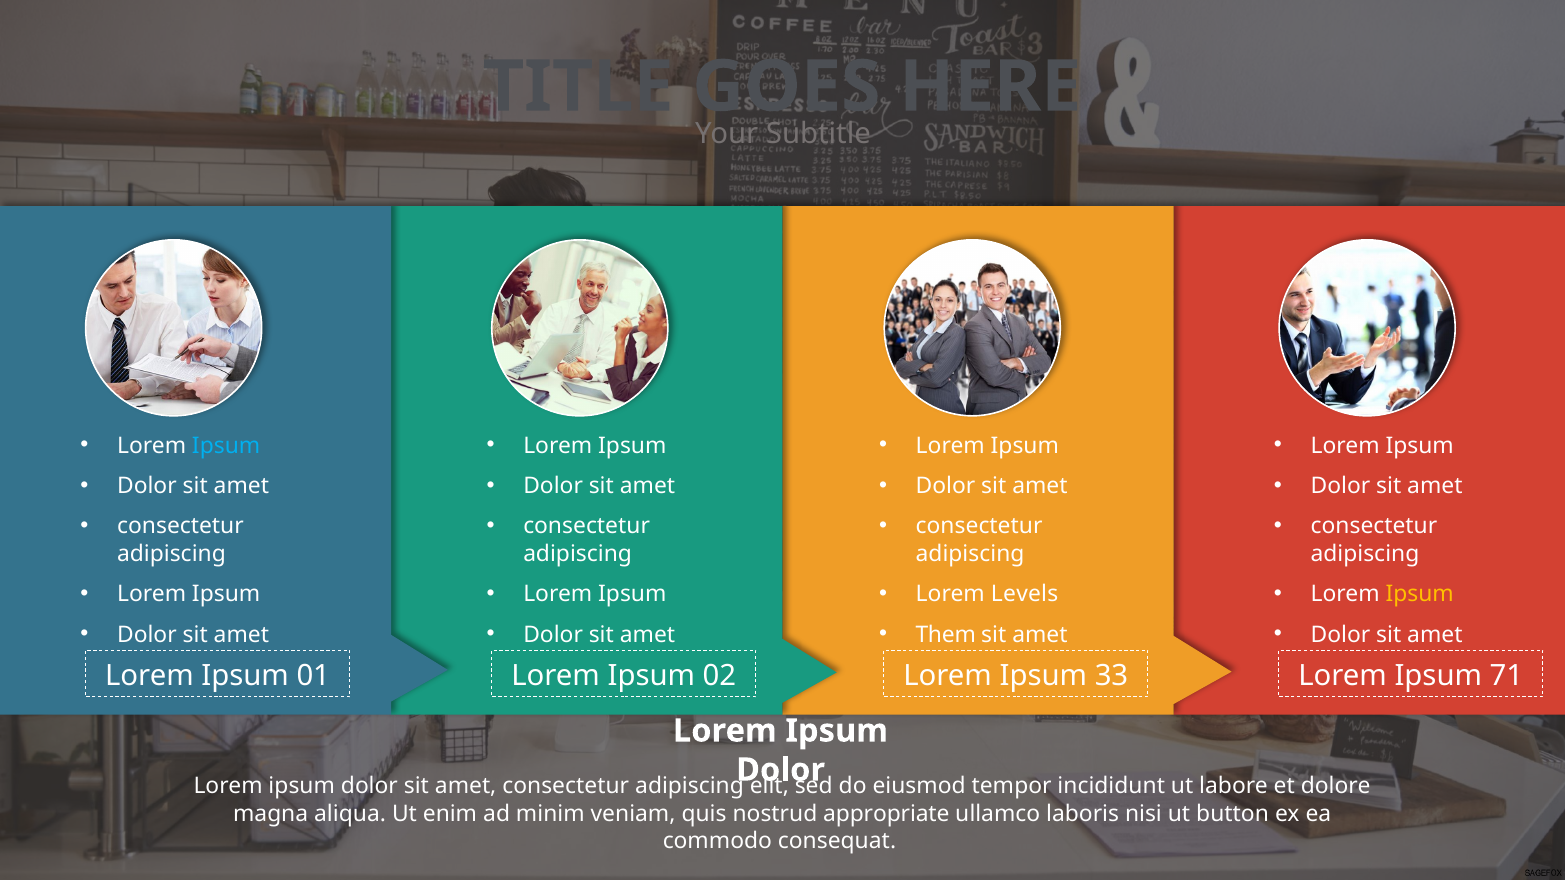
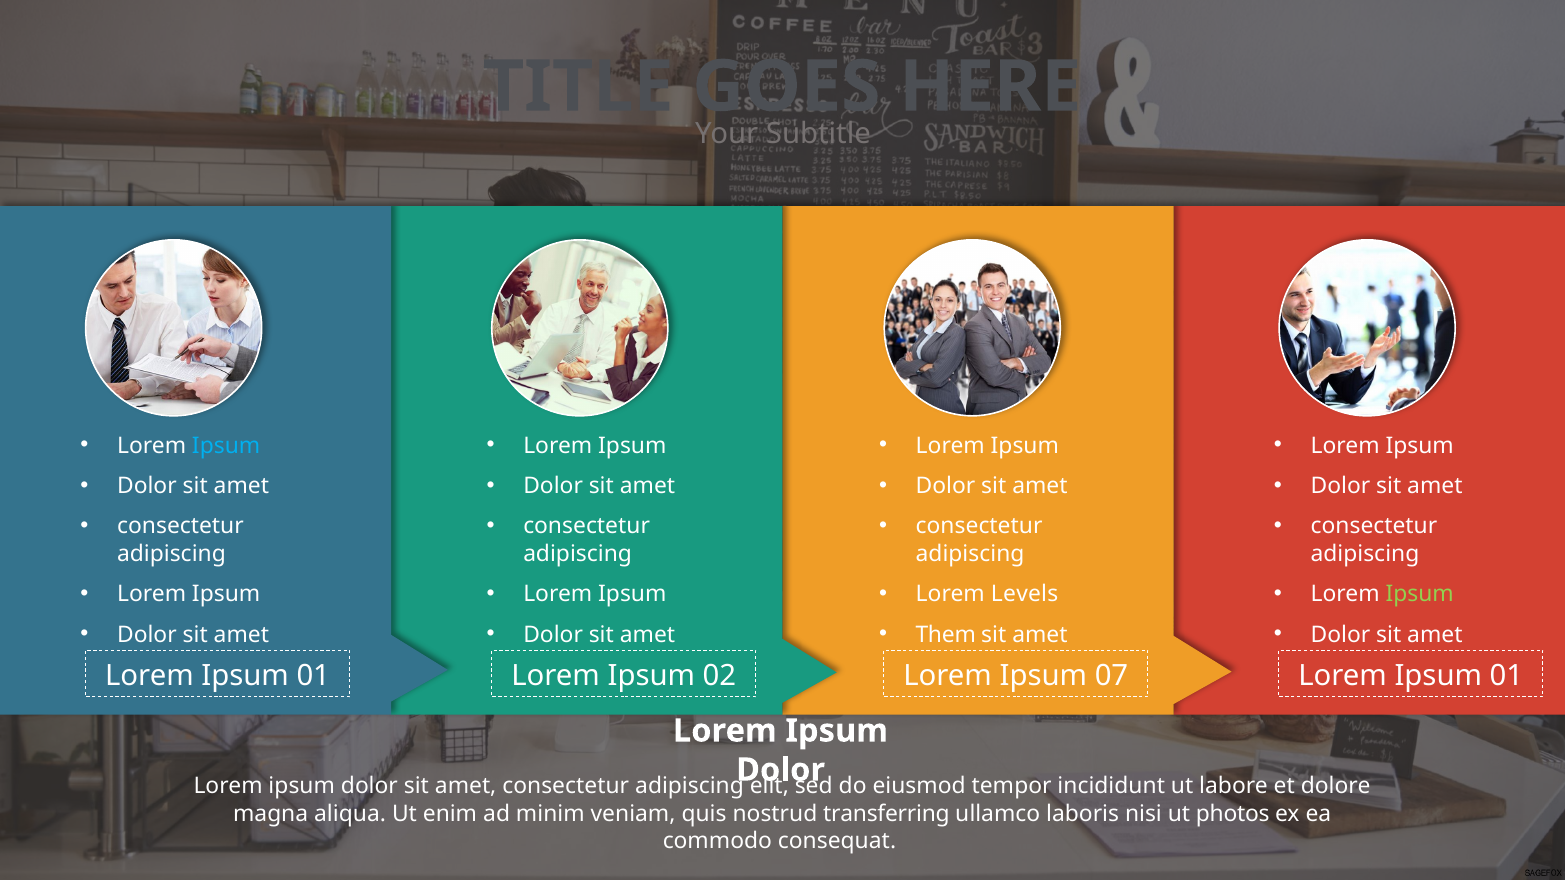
Ipsum colour: yellow -> light green (1420, 594)
33: 33 -> 07 (1112, 676)
71: 71 -> 01 (1506, 676)
appropriate: appropriate -> transferring (886, 814)
button: button -> photos (1233, 814)
